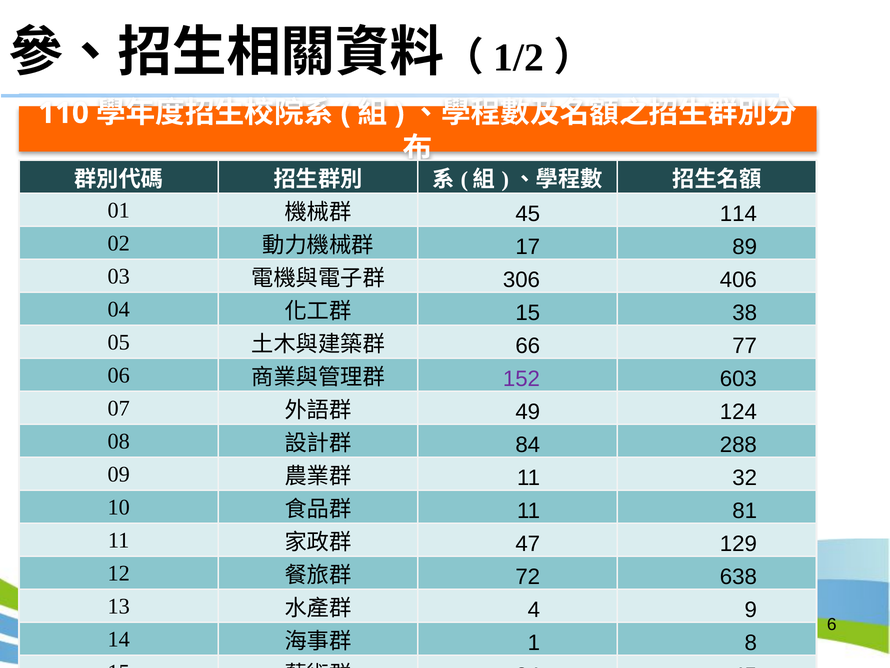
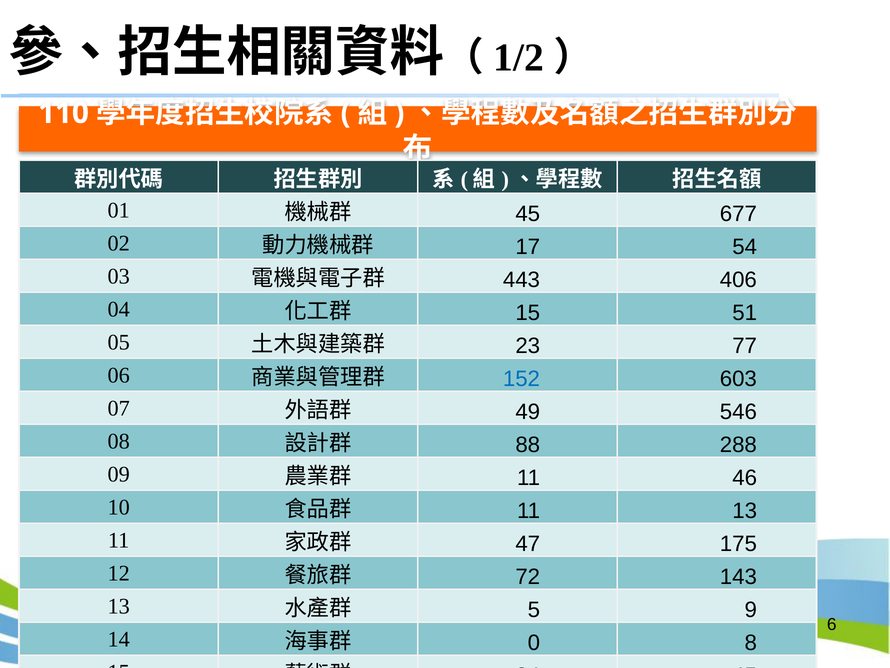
114: 114 -> 677 (738, 214)
89: 89 -> 54 (745, 247)
306: 306 -> 443 (521, 280)
38: 38 -> 51 (745, 313)
66: 66 -> 23 (528, 346)
152 colour: purple -> blue (521, 379)
124: 124 -> 546 (738, 412)
84: 84 -> 88 (528, 445)
32: 32 -> 46 (745, 478)
11 81: 81 -> 13 (745, 511)
129: 129 -> 175 (738, 544)
638: 638 -> 143 (738, 577)
4: 4 -> 5 (534, 610)
1: 1 -> 0 (534, 643)
